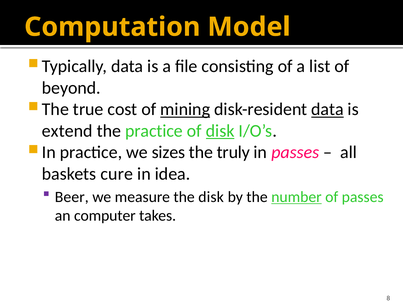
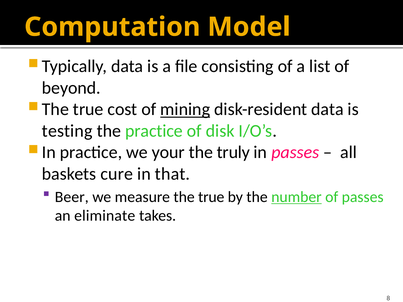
data underline: present -> none (327, 109)
extend: extend -> testing (67, 131)
disk underline: present -> none (220, 131)
sizes: sizes -> your (168, 152)
idea: idea -> that (173, 174)
the disk: disk -> true (211, 197)
computer: computer -> eliminate (105, 216)
